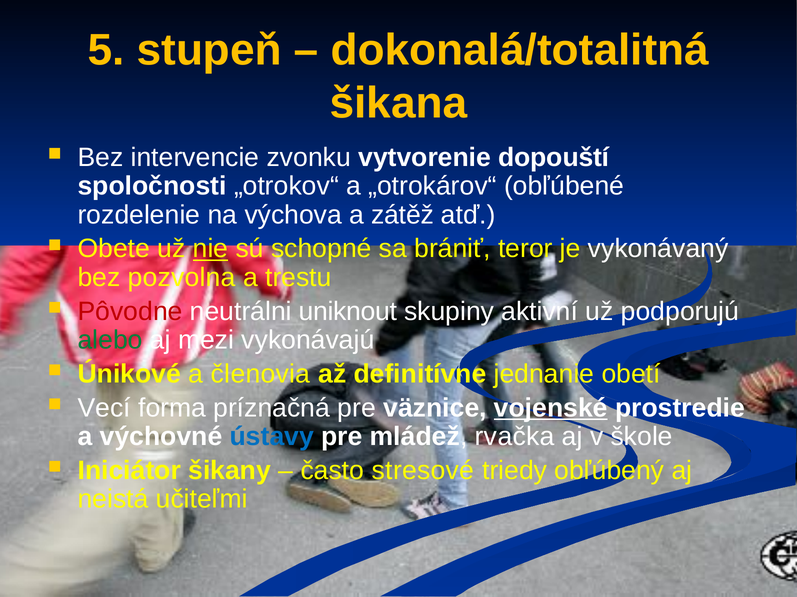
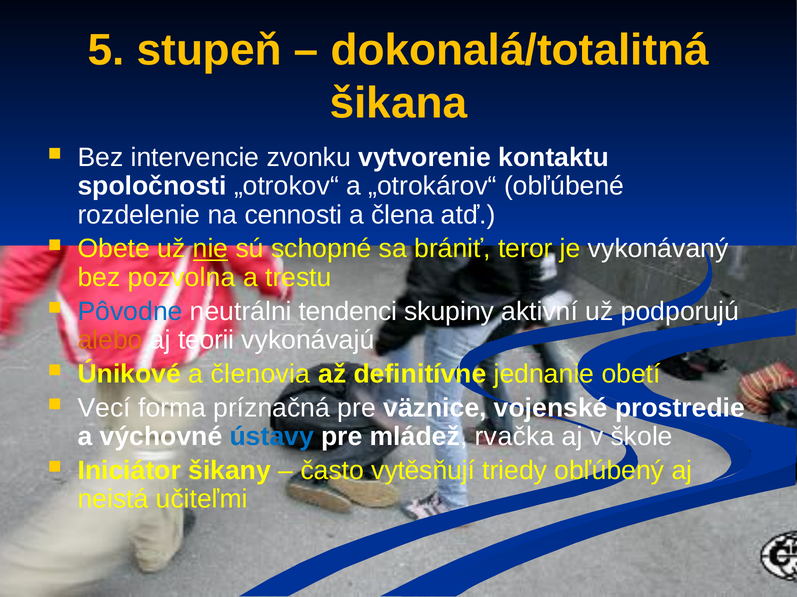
dopouští: dopouští -> kontaktu (554, 158)
výchova: výchova -> cennosti (293, 215)
zátěž: zátěž -> člena (403, 215)
Pôvodne colour: red -> blue (130, 312)
uniknout: uniknout -> tendenci (348, 312)
alebo colour: green -> orange (110, 340)
mezi: mezi -> teorii (206, 340)
vojenské underline: present -> none (551, 408)
stresové: stresové -> vytěsňují (423, 471)
